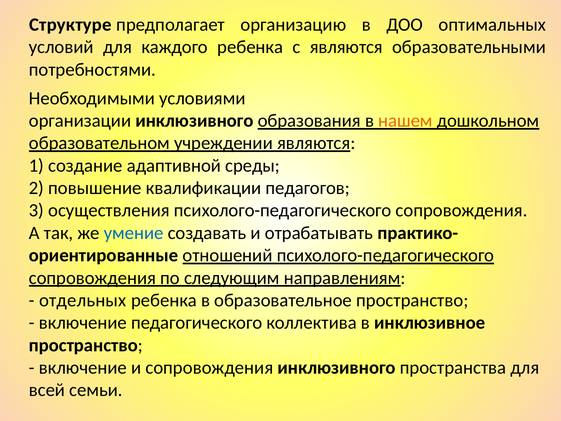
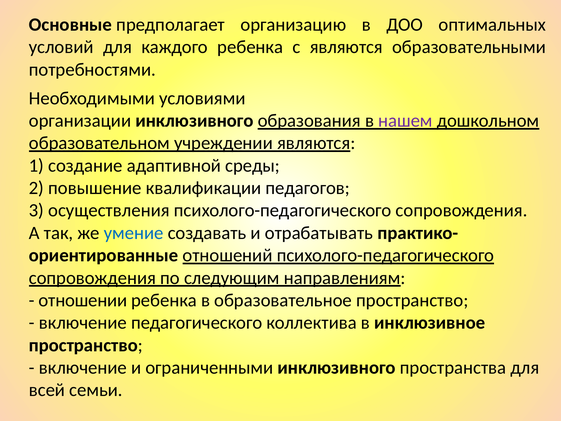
Структуре: Структуре -> Основные (70, 25)
нашем colour: orange -> purple (405, 121)
отдельных: отдельных -> отношении (83, 300)
и сопровождения: сопровождения -> ограниченными (209, 367)
